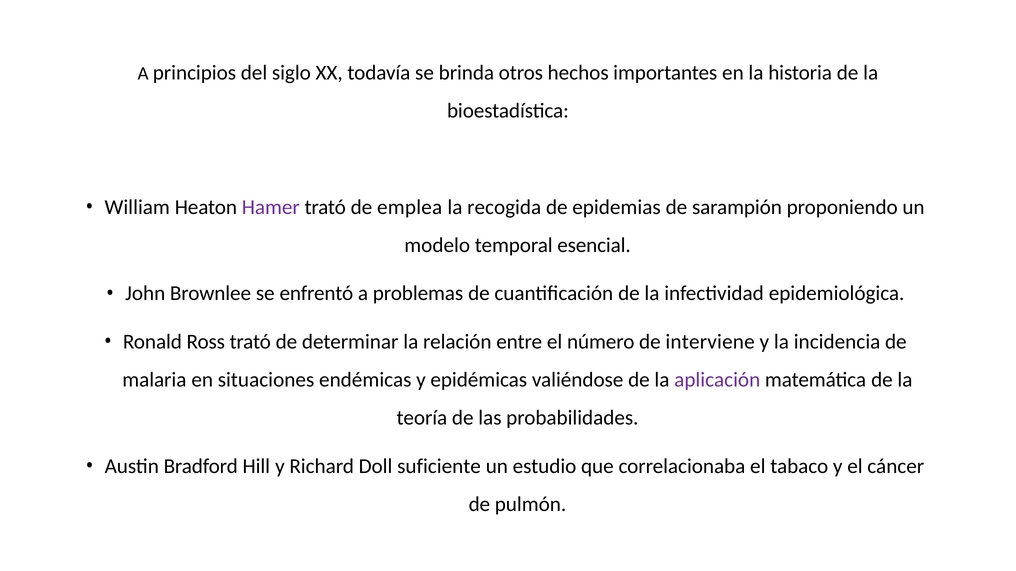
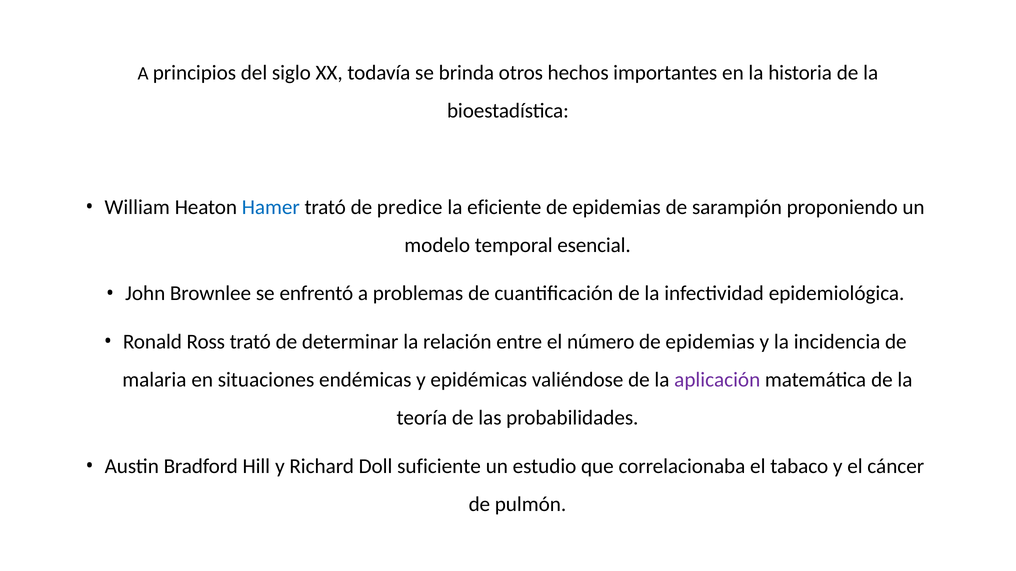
Hamer colour: purple -> blue (271, 207)
emplea: emplea -> predice (410, 207)
recogida: recogida -> eficiente (504, 207)
número de interviene: interviene -> epidemias (710, 342)
